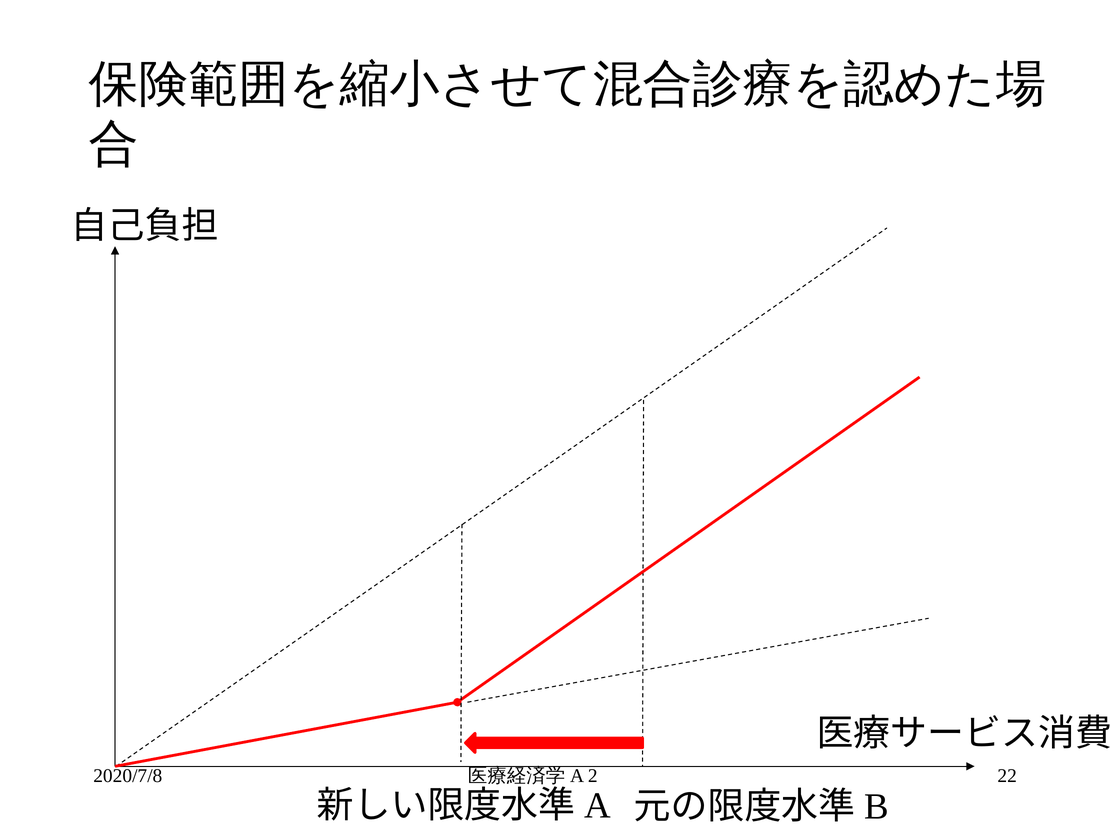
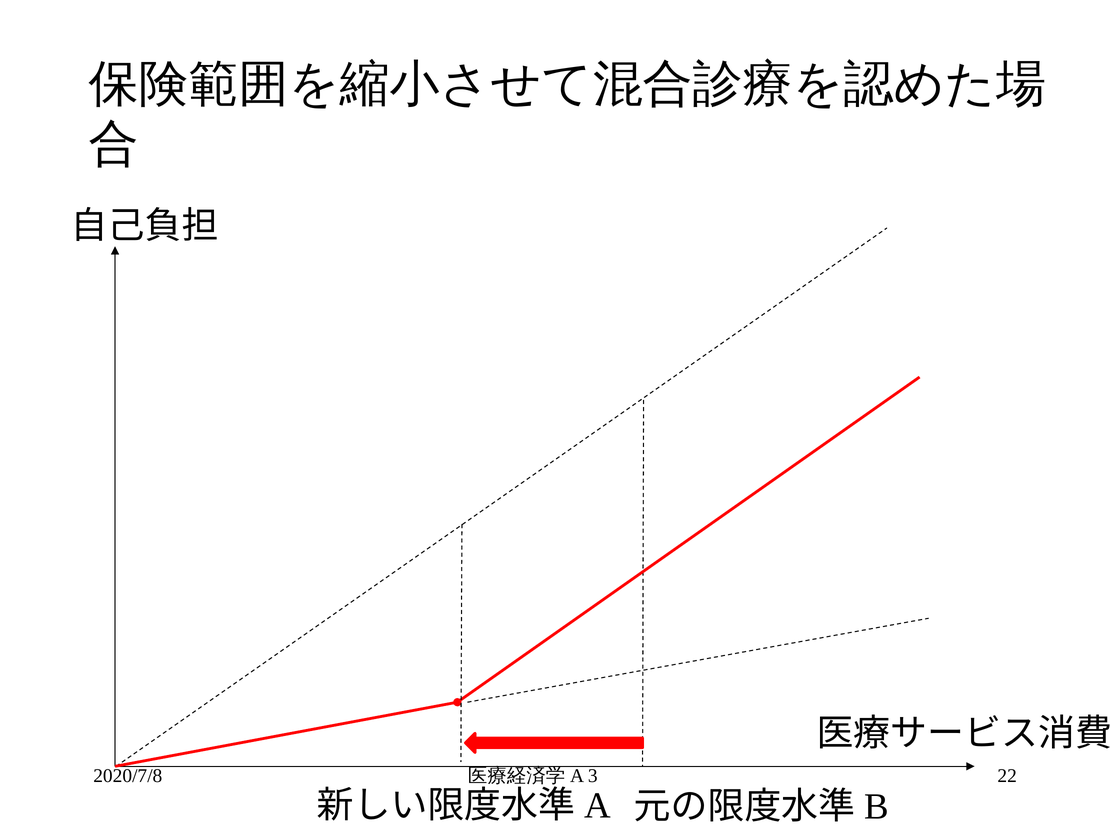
2: 2 -> 3 (593, 776)
